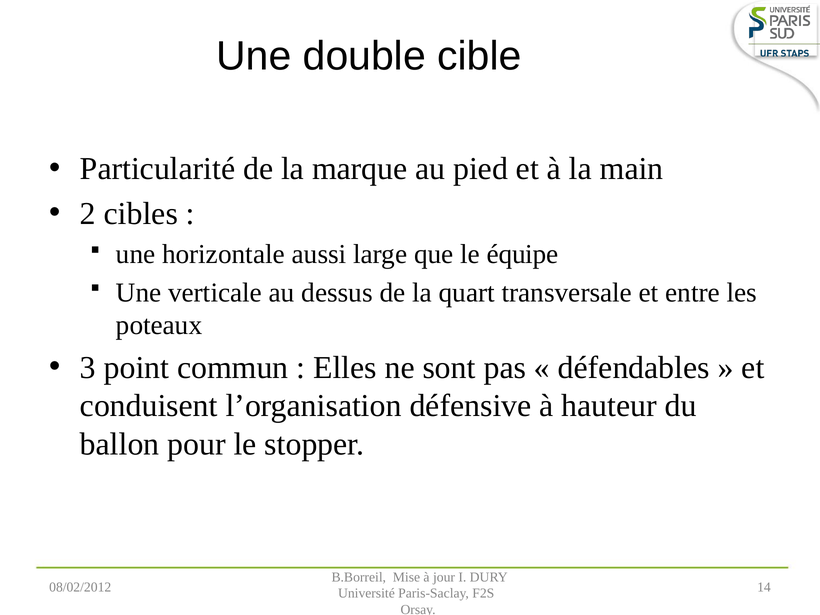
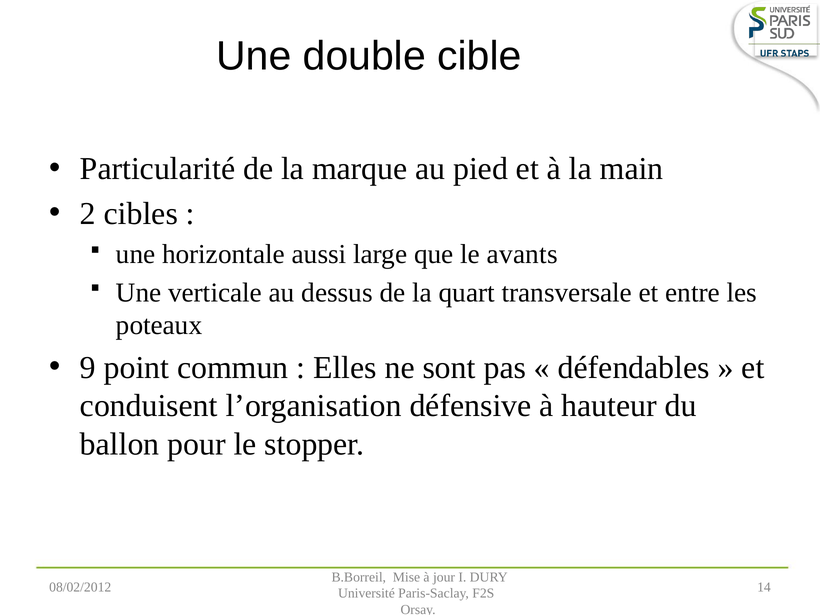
équipe: équipe -> avants (522, 254)
3: 3 -> 9 (88, 368)
